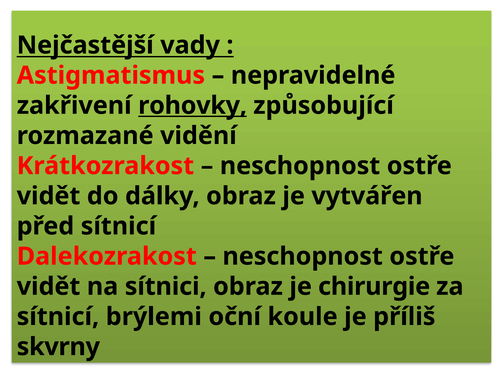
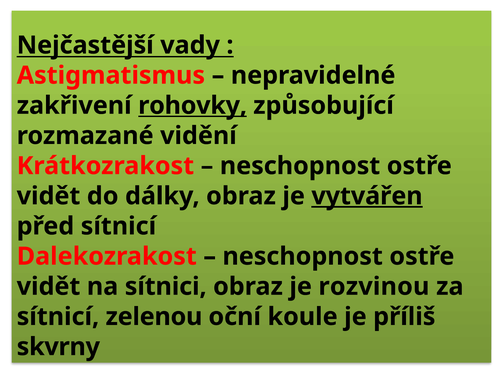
vytvářen underline: none -> present (367, 196)
chirurgie: chirurgie -> rozvinou (374, 287)
brýlemi: brýlemi -> zelenou (154, 317)
